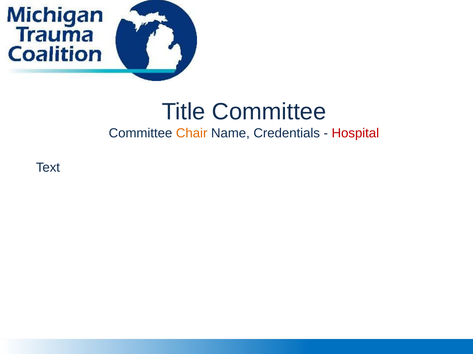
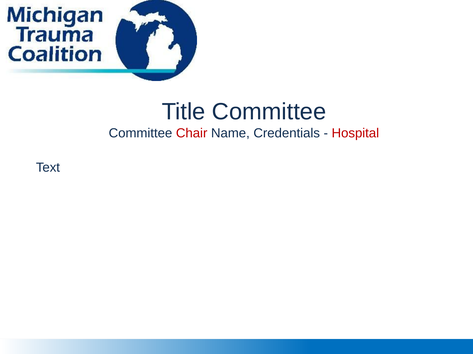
Chair colour: orange -> red (192, 133)
